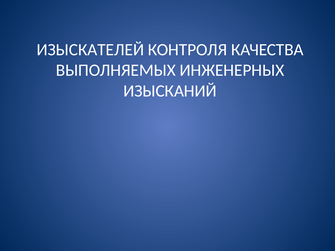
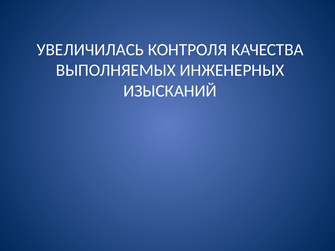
ИЗЫСКАТЕЛЕЙ: ИЗЫСКАТЕЛЕЙ -> УВЕЛИЧИЛАСЬ (90, 50)
